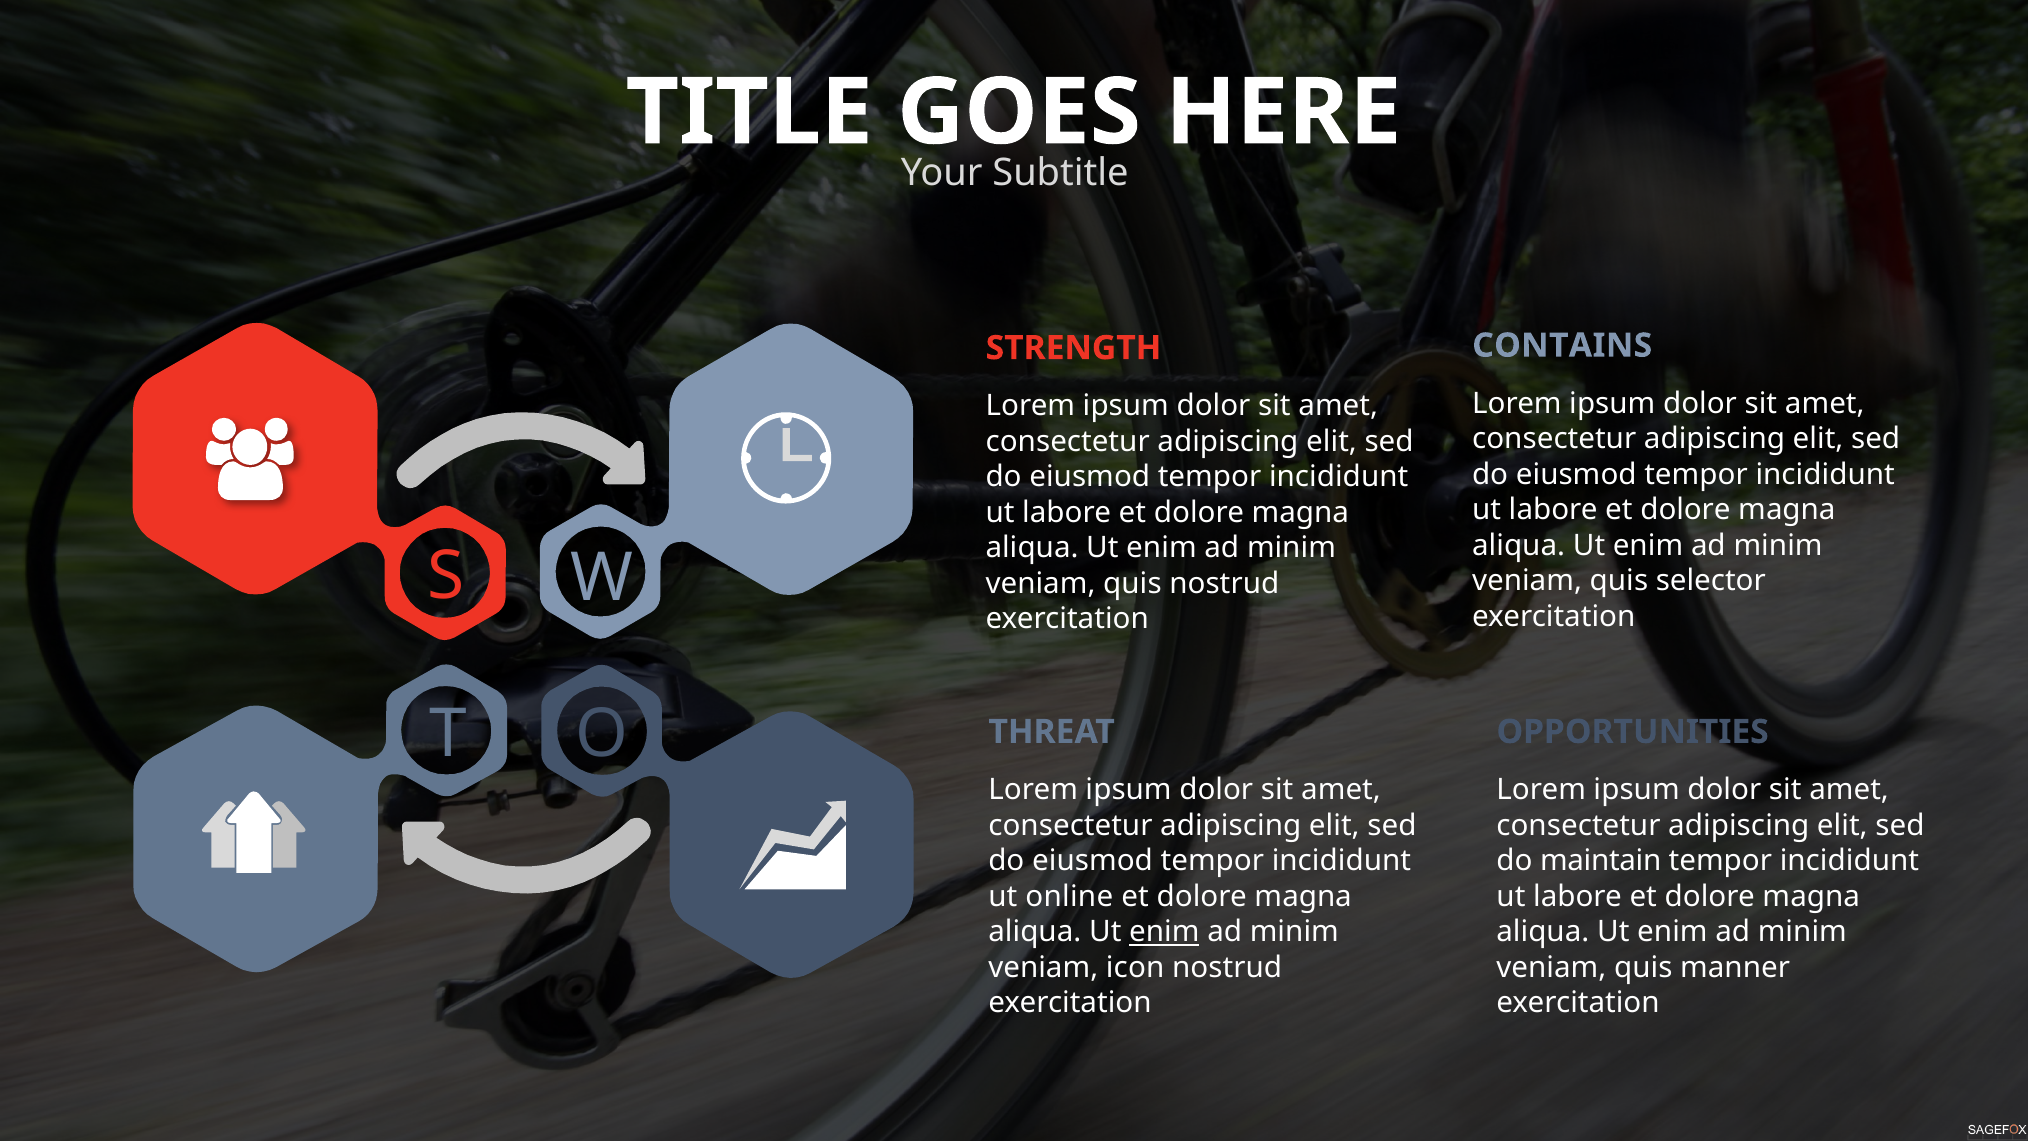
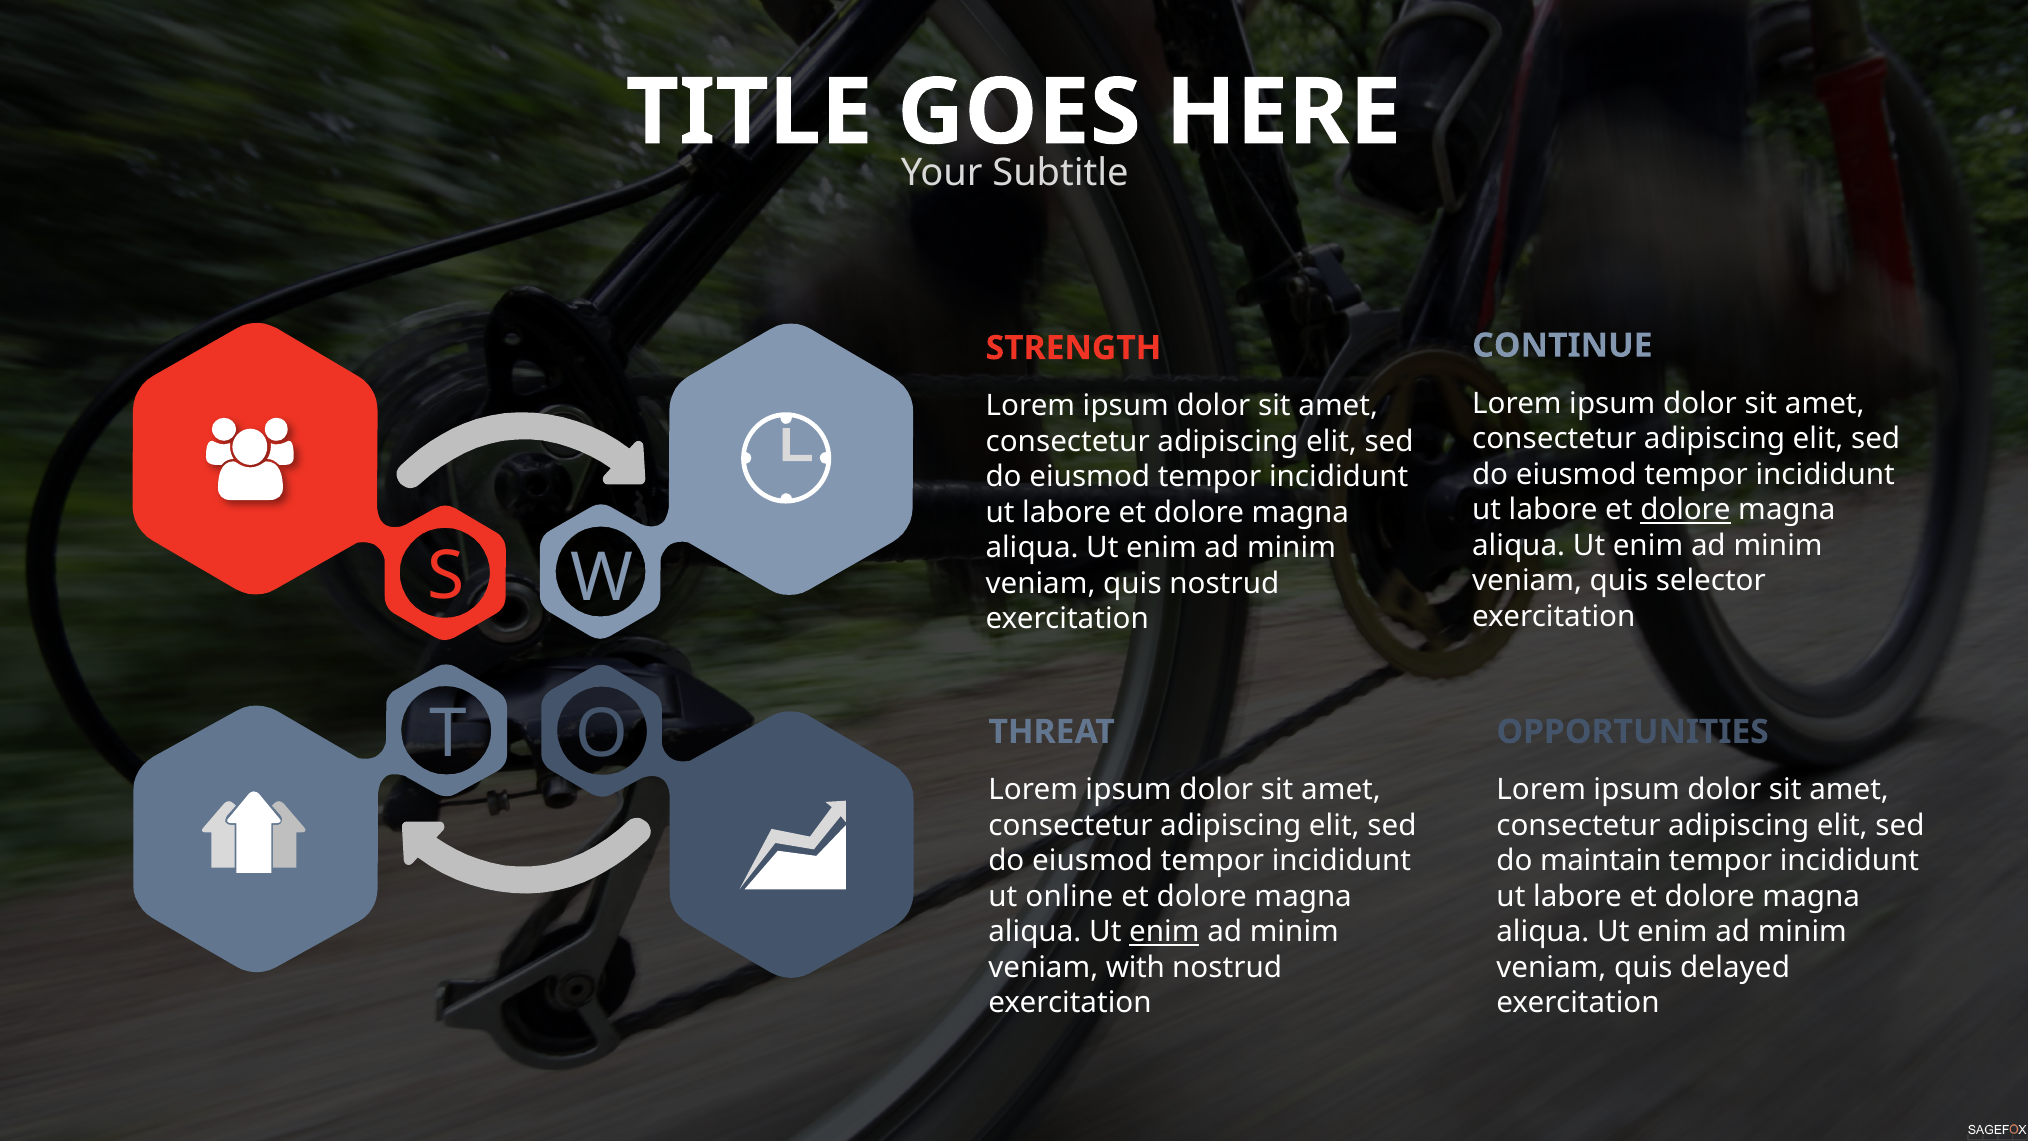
CONTAINS: CONTAINS -> CONTINUE (1562, 345)
dolore underline: none -> present (1685, 510)
icon: icon -> with (1135, 967)
manner: manner -> delayed (1735, 967)
